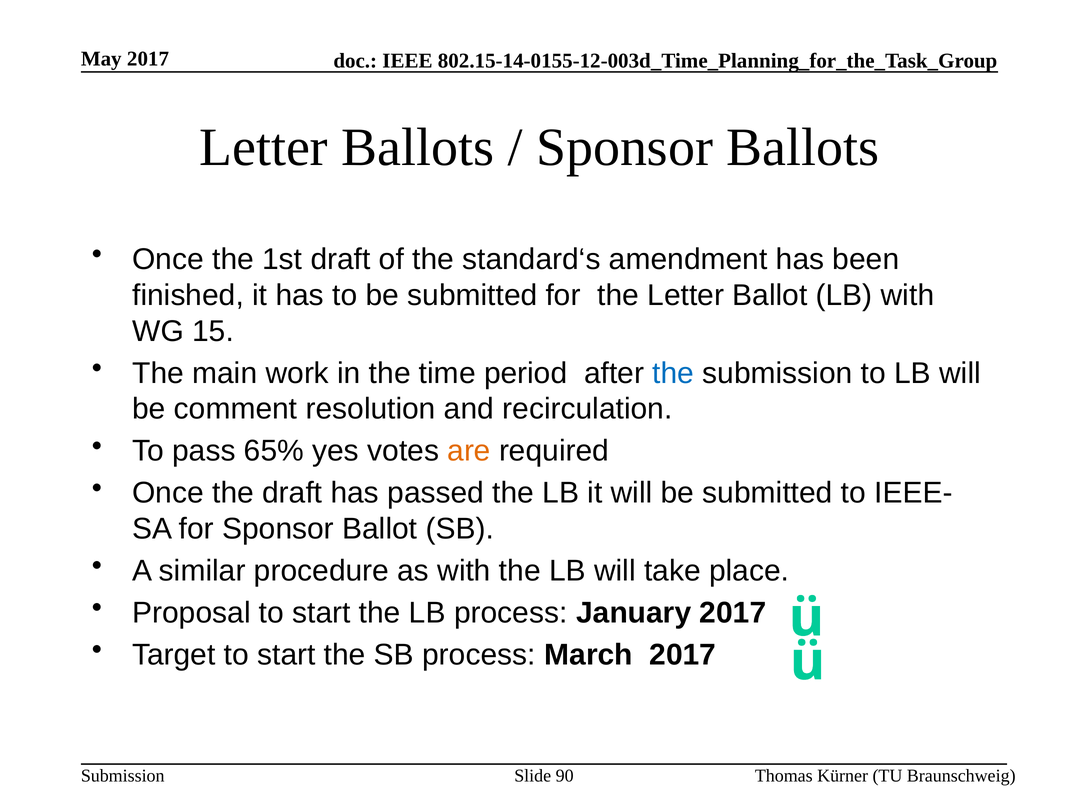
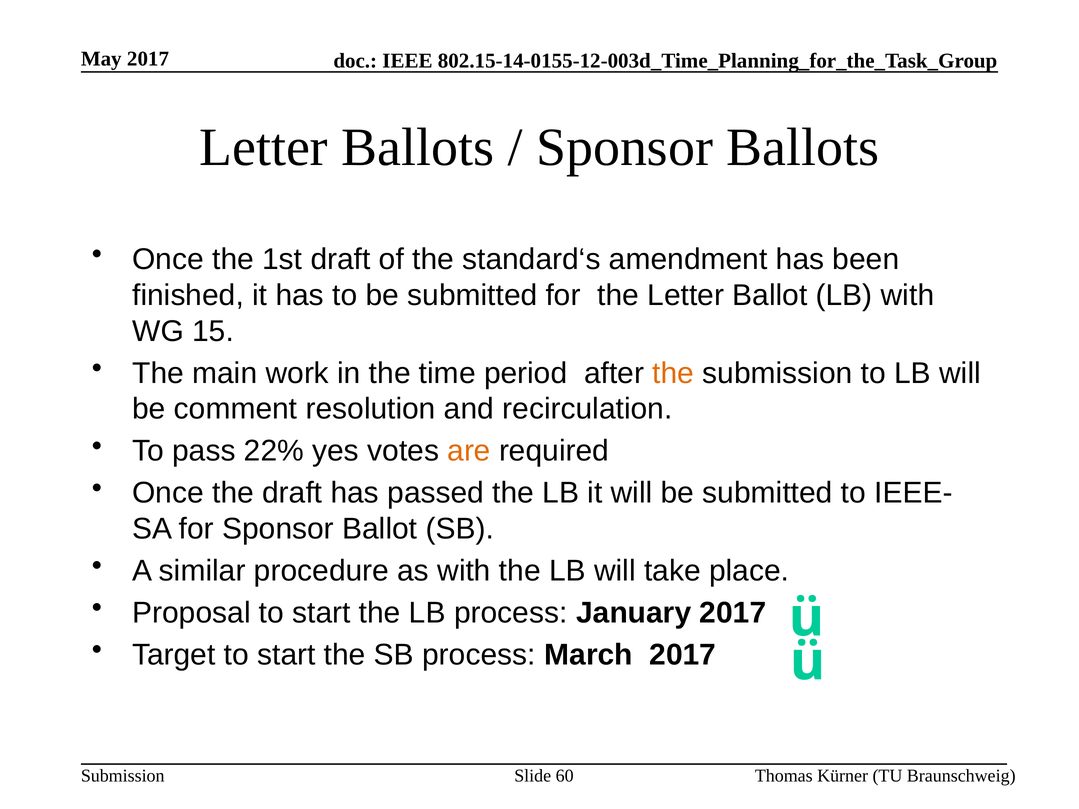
the colour: blue -> orange (673, 373)
65%: 65% -> 22% (274, 451)
90: 90 -> 60 (565, 776)
